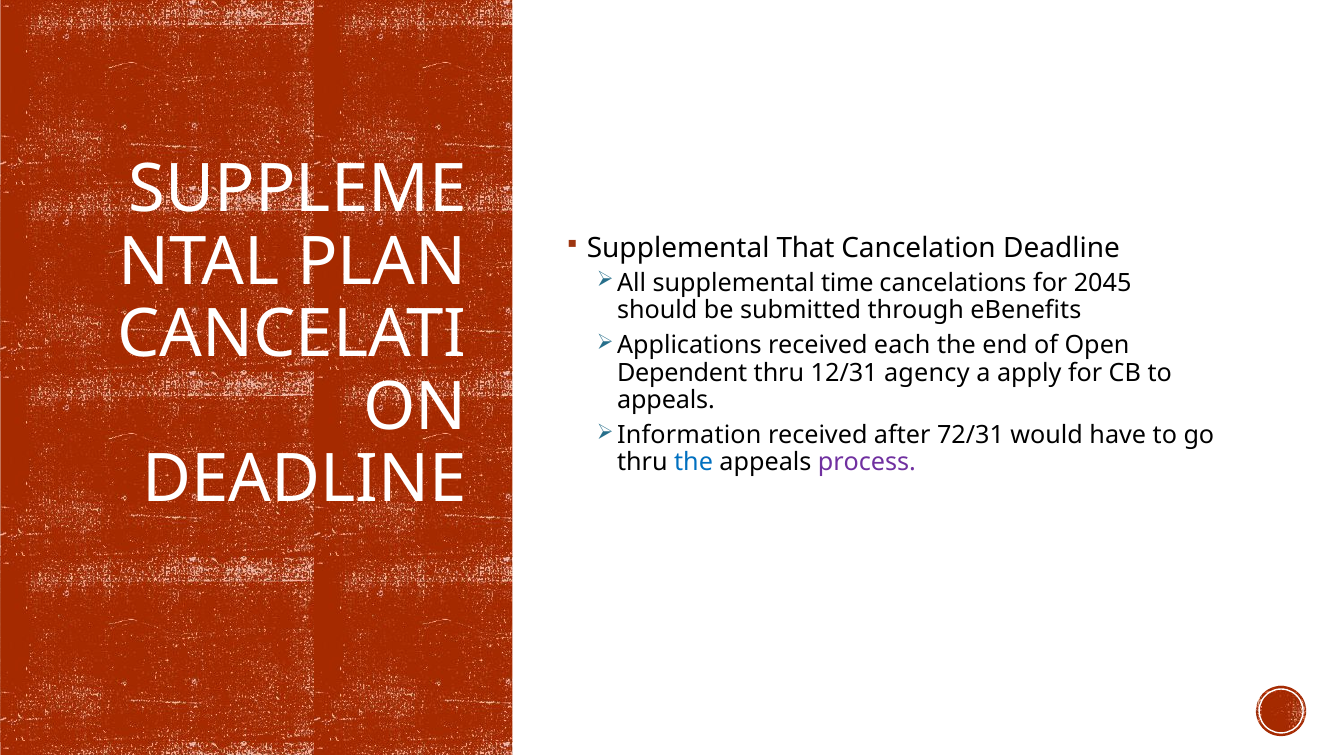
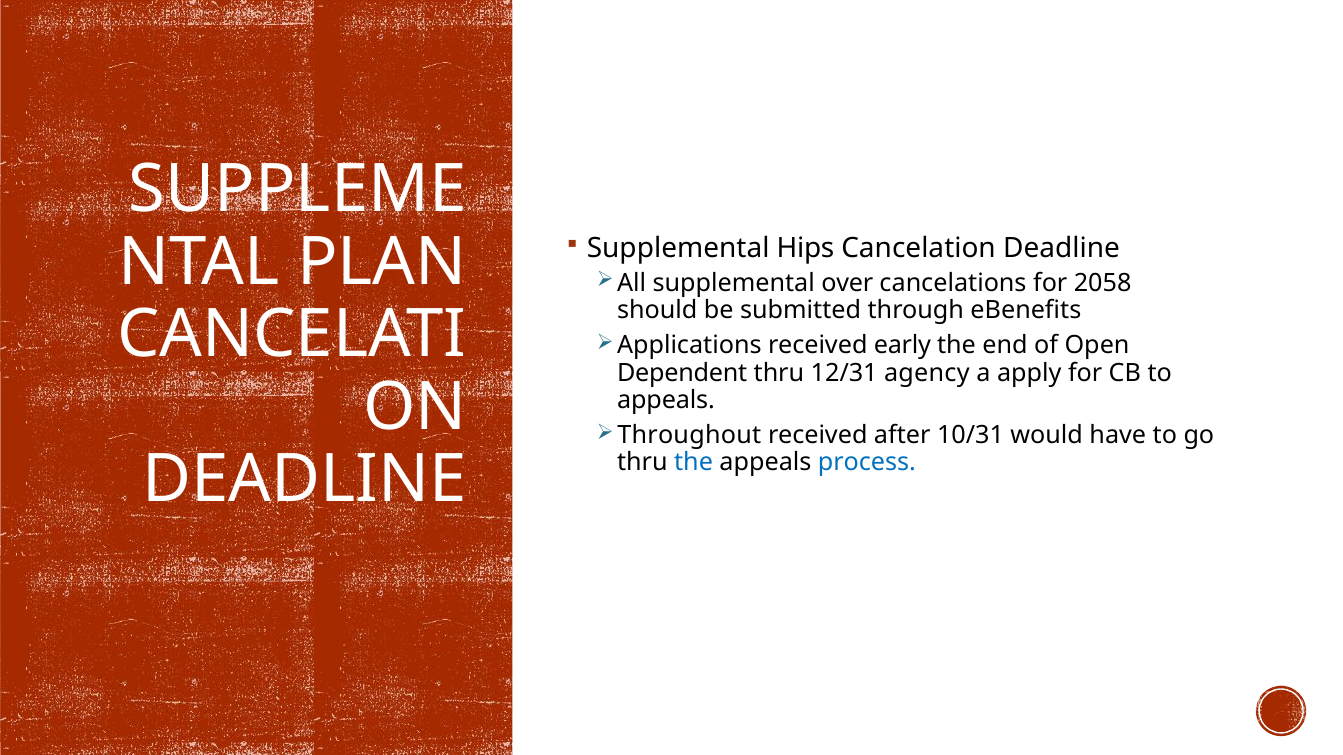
That: That -> Hips (806, 249)
time: time -> over (847, 283)
2045: 2045 -> 2058 (1103, 283)
each: each -> early (902, 346)
Information: Information -> Throughout (689, 436)
72/31: 72/31 -> 10/31 (970, 436)
process colour: purple -> blue (867, 463)
